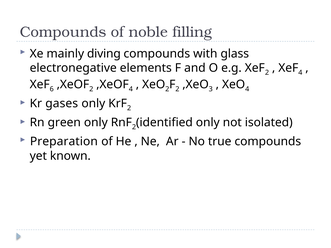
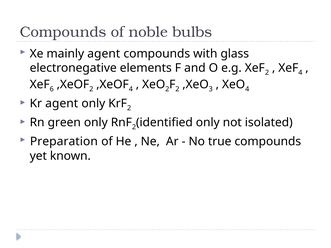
filling: filling -> bulbs (192, 32)
mainly diving: diving -> agent (104, 54)
Kr gases: gases -> agent (62, 104)
